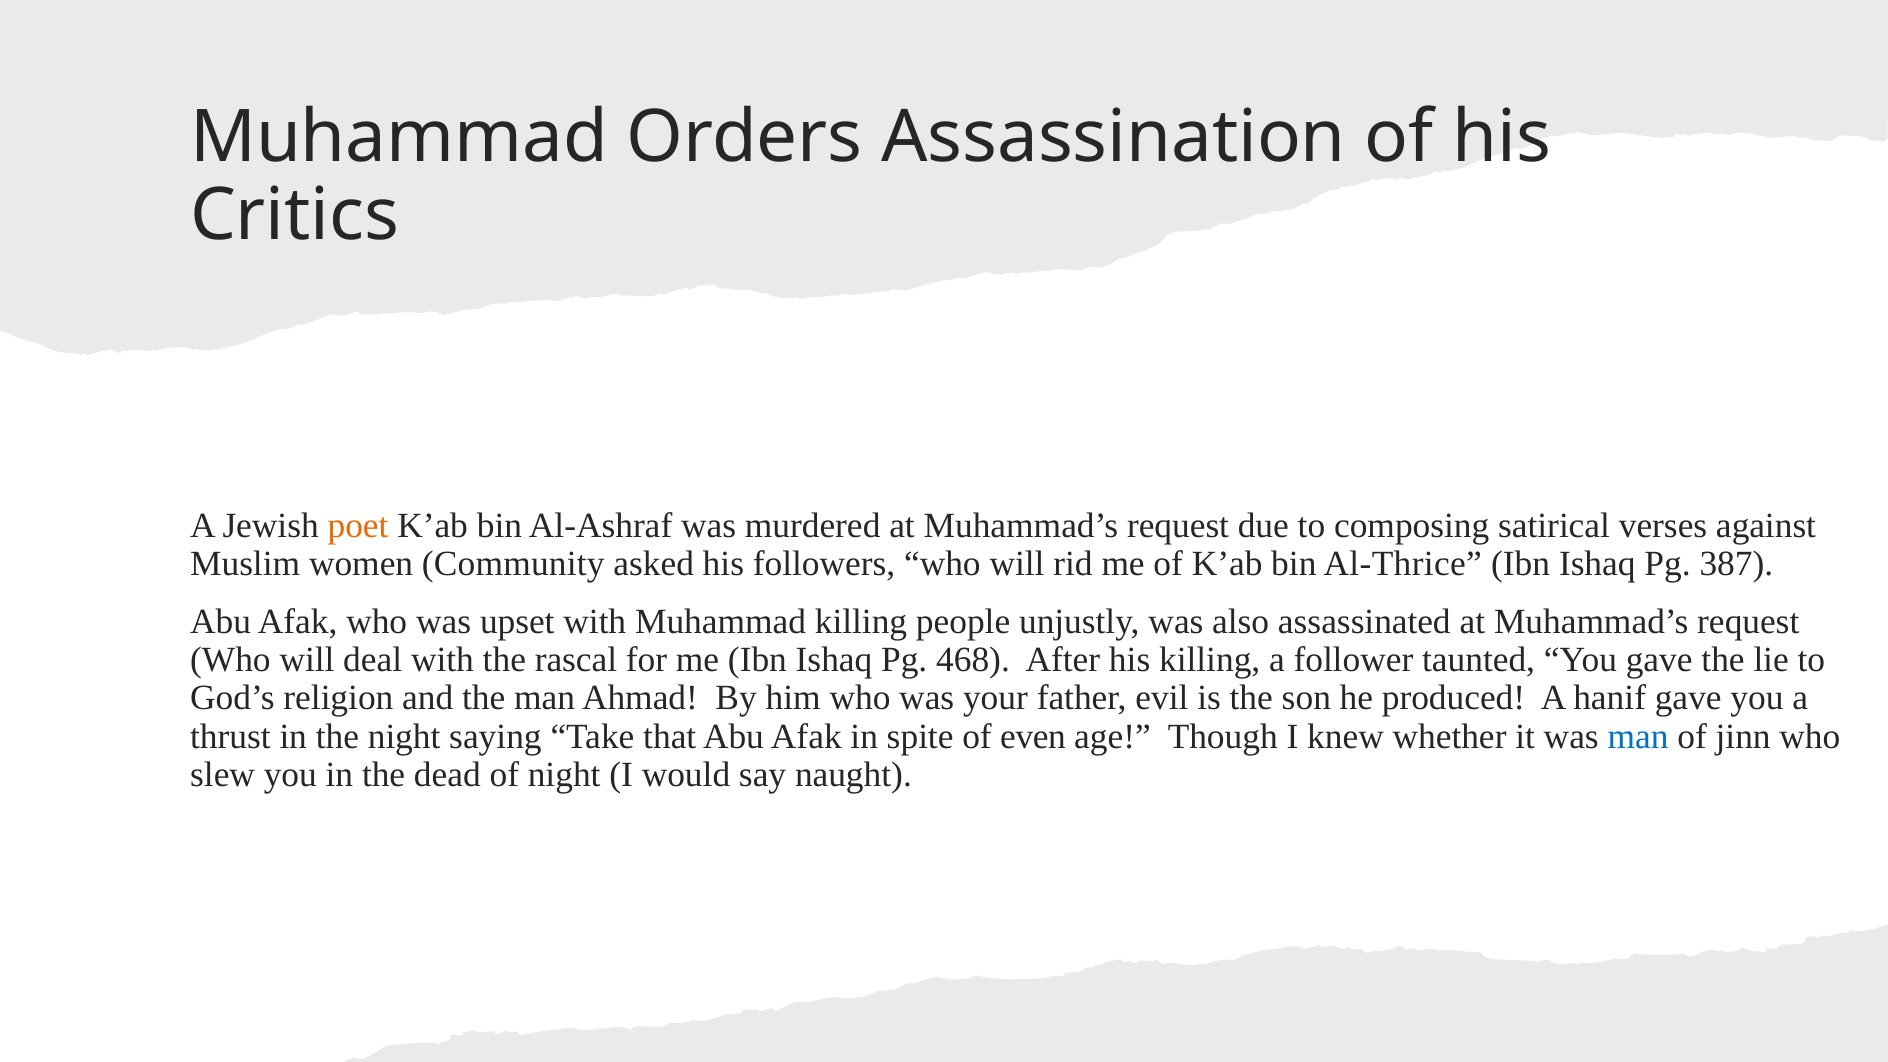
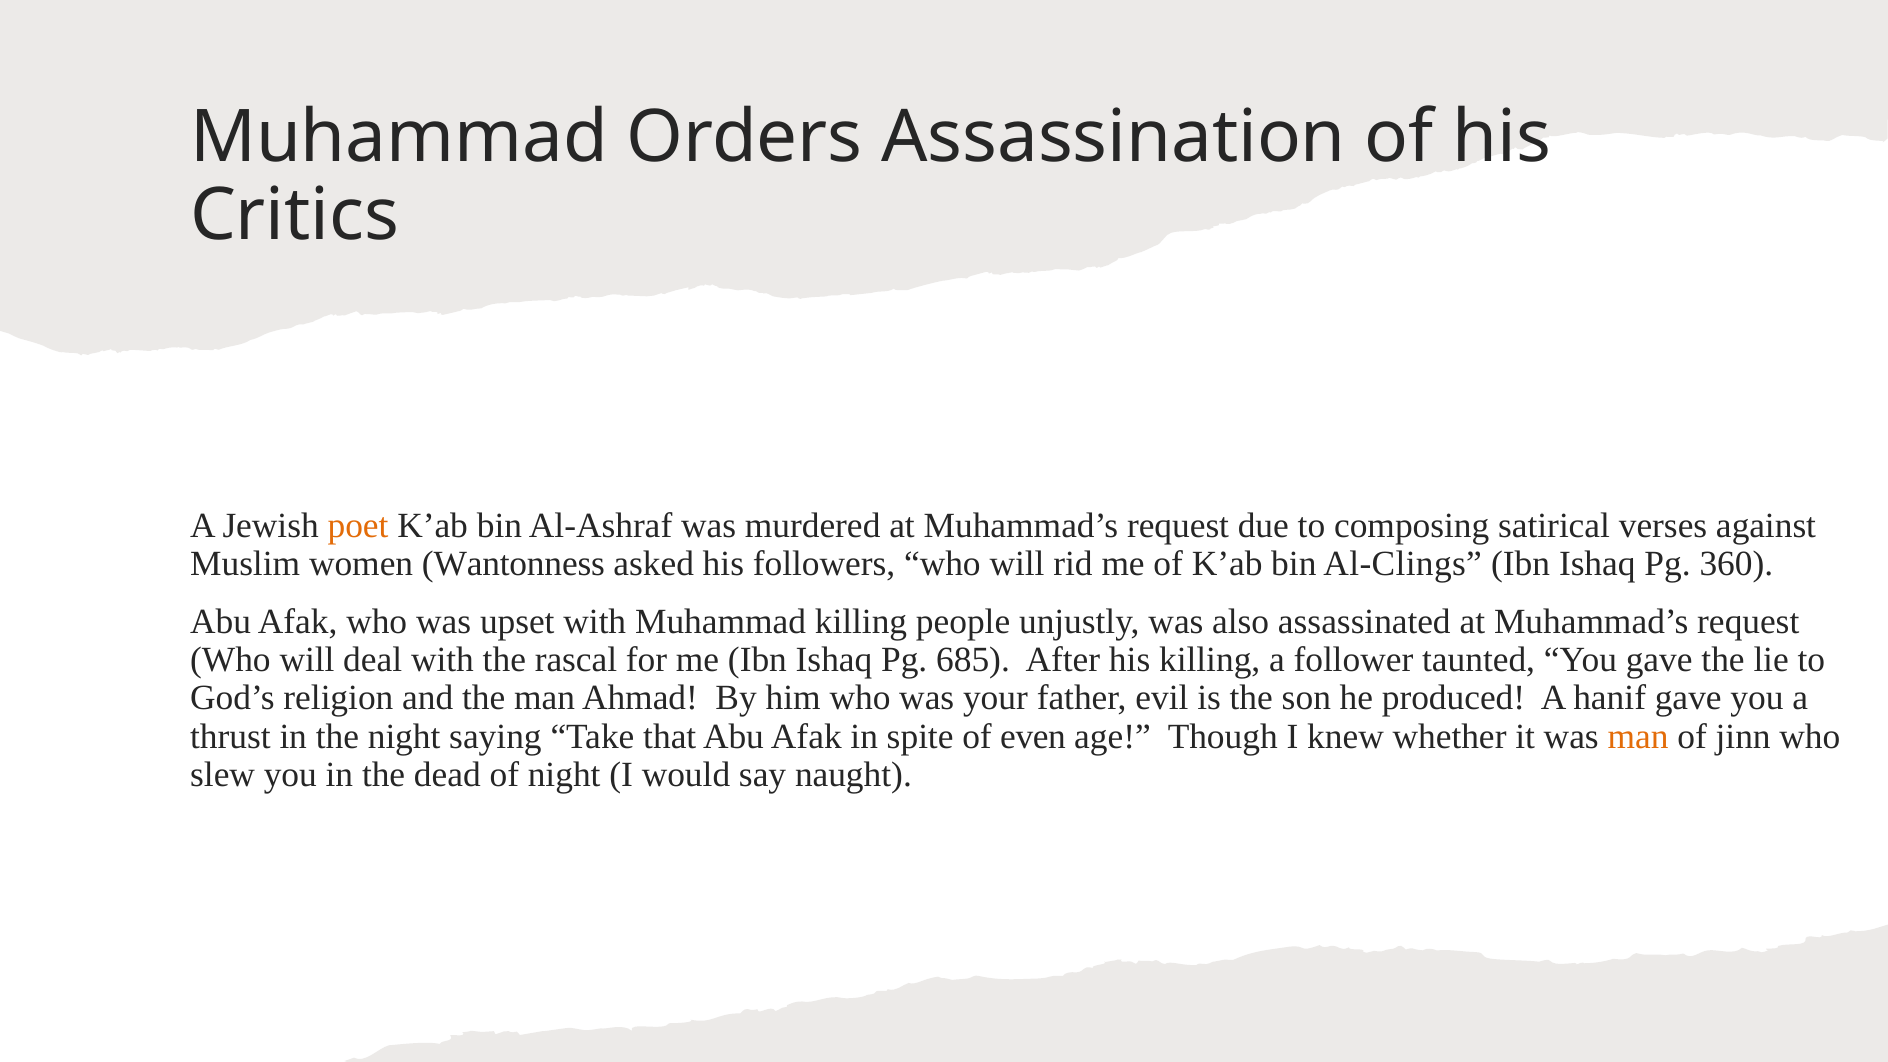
Community: Community -> Wantonness (513, 564)
Al-Thrice: Al-Thrice -> Al-Clings (1403, 564)
387: 387 -> 360 (1736, 564)
468: 468 -> 685 (973, 660)
man colour: blue -> orange (1638, 736)
